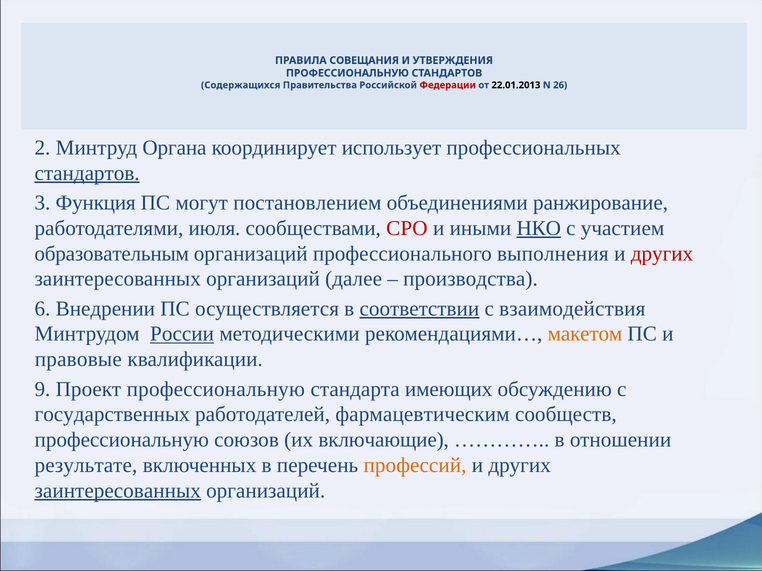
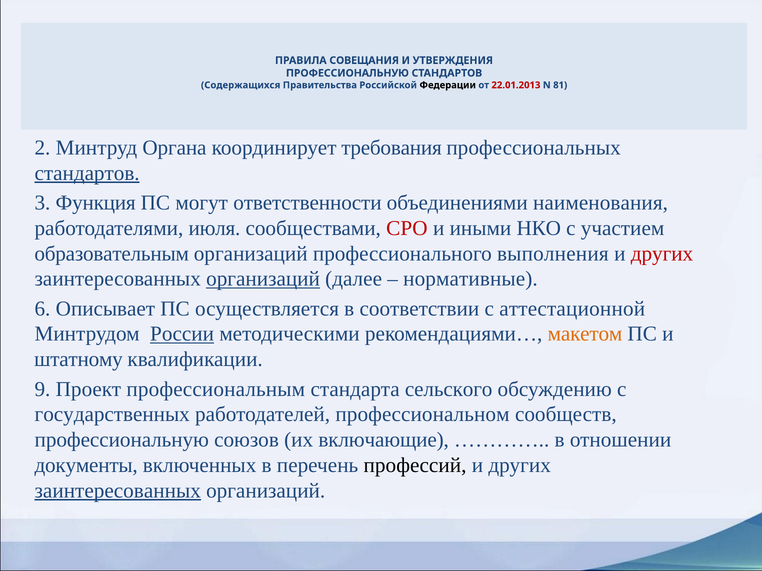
Федерации colour: red -> black (448, 85)
22.01.2013 colour: black -> red (516, 85)
26: 26 -> 81 (560, 85)
использует: использует -> требования (392, 148)
постановлением: постановлением -> ответственности (307, 203)
ранжирование: ранжирование -> наименования (601, 203)
НКО underline: present -> none (539, 228)
организаций underline: none -> present (263, 279)
производства: производства -> нормативные (470, 279)
Внедрении: Внедрении -> Описывает (105, 309)
соответствии underline: present -> none (419, 309)
взаимодействия: взаимодействия -> аттестационной (572, 309)
правовые: правовые -> штатному (78, 360)
Проект профессиональную: профессиональную -> профессиональным (216, 389)
имеющих: имеющих -> сельского (449, 389)
фармацевтическим: фармацевтическим -> профессиональном (422, 415)
результате: результате -> документы (86, 466)
профессий colour: orange -> black (415, 466)
